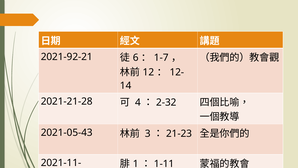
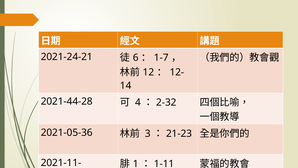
2021-92-21: 2021-92-21 -> 2021-24-21 (67, 57)
2021-21-28: 2021-21-28 -> 2021-44-28 (67, 101)
2021-05-43: 2021-05-43 -> 2021-05-36 (67, 132)
